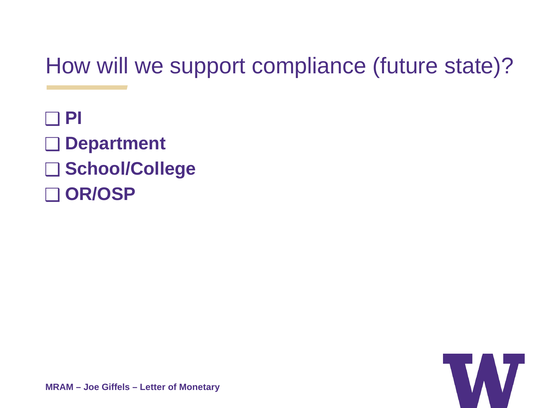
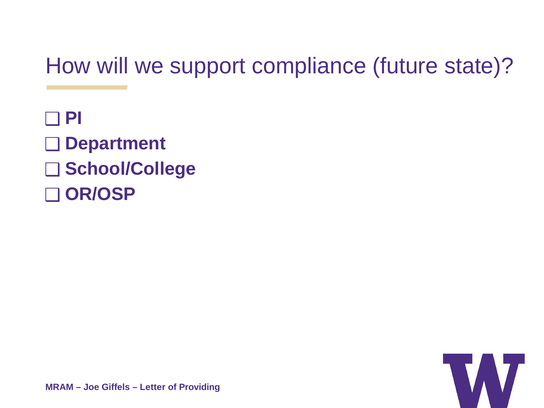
Monetary: Monetary -> Providing (200, 387)
